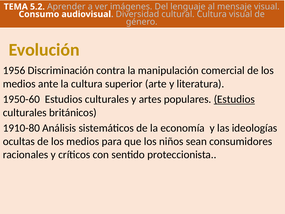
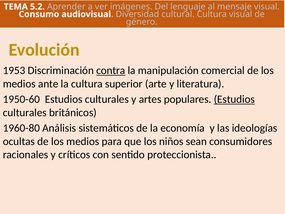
1956: 1956 -> 1953 (14, 70)
contra underline: none -> present (111, 70)
1910-80: 1910-80 -> 1960-80 (21, 128)
